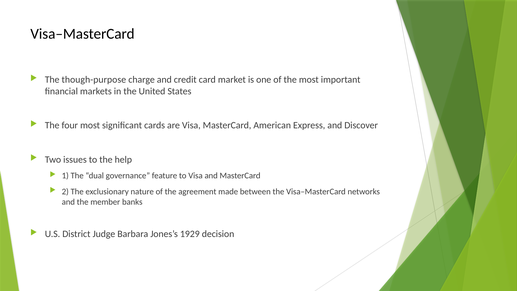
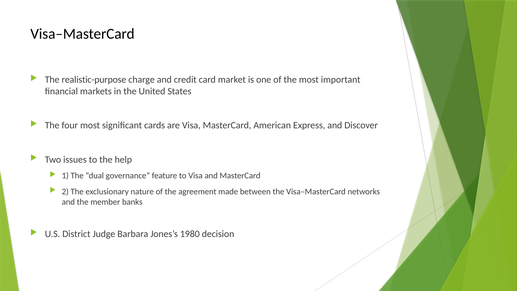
though-purpose: though-purpose -> realistic-purpose (94, 80)
1929: 1929 -> 1980 (190, 234)
